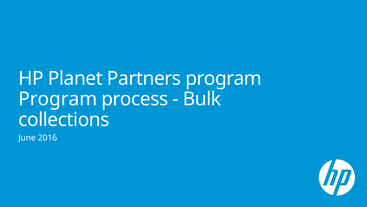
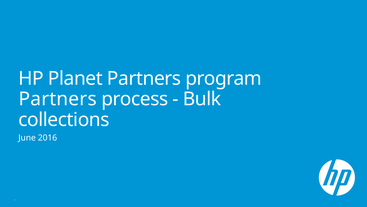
Program: Program -> Partners (58, 99)
